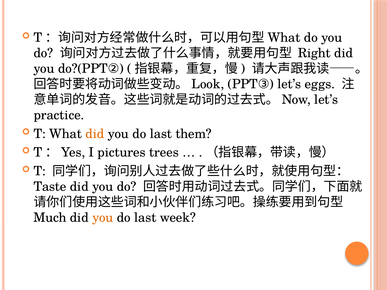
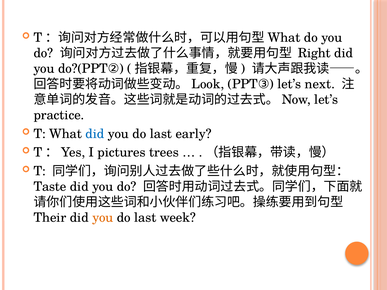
eggs: eggs -> next (320, 84)
did colour: orange -> blue (95, 134)
them: them -> early (194, 134)
Much: Much -> Their (50, 218)
